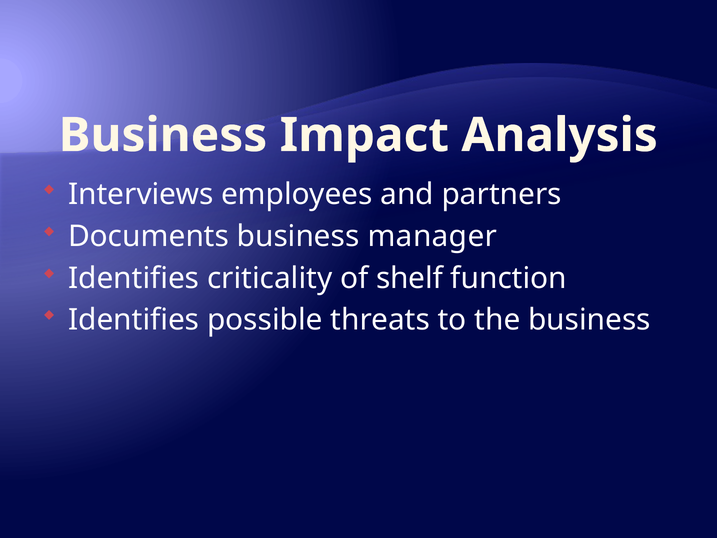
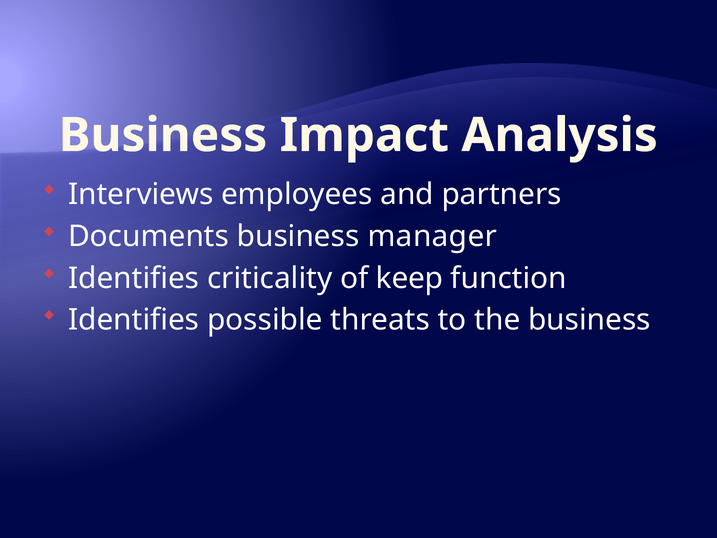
shelf: shelf -> keep (410, 278)
